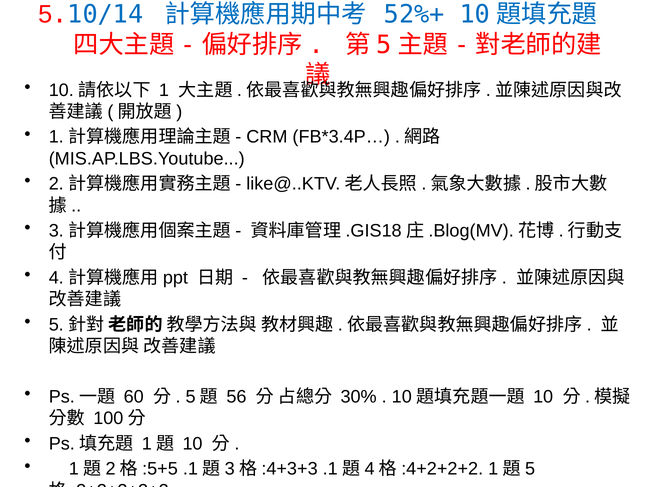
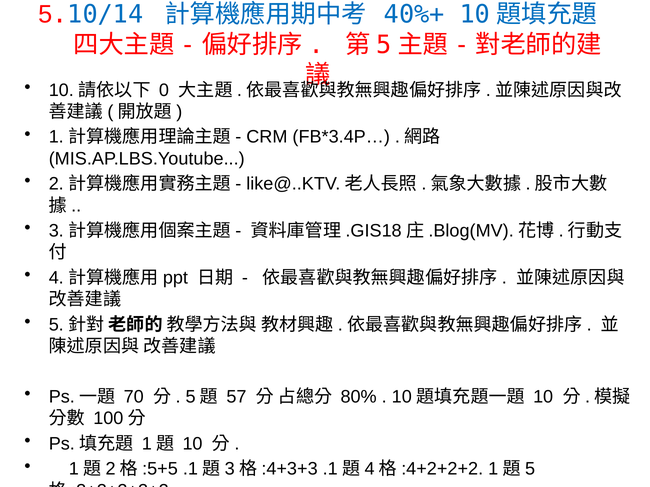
52%+: 52%+ -> 40%+ (414, 14)
1: 1 -> 0 (164, 90)
60: 60 -> 70 (134, 397)
56: 56 -> 57 (236, 397)
30%: 30% -> 80% (359, 397)
